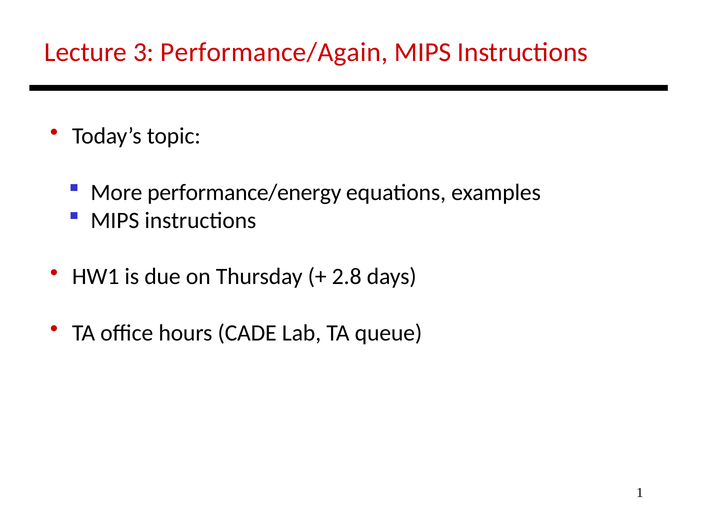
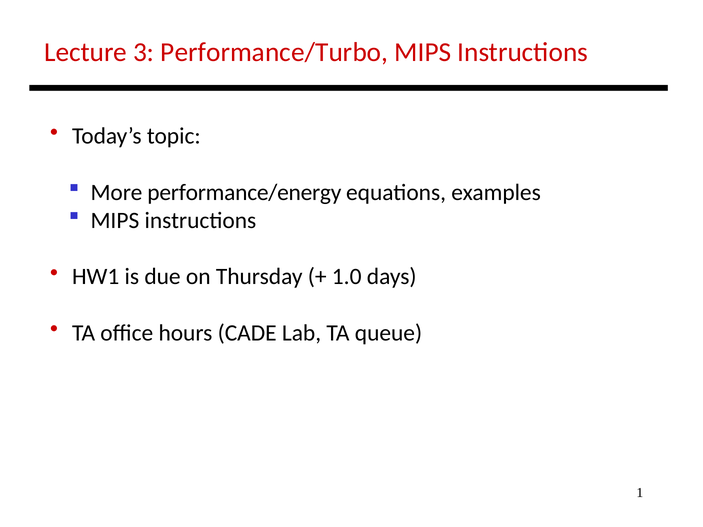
Performance/Again: Performance/Again -> Performance/Turbo (274, 52)
2.8: 2.8 -> 1.0 (347, 277)
